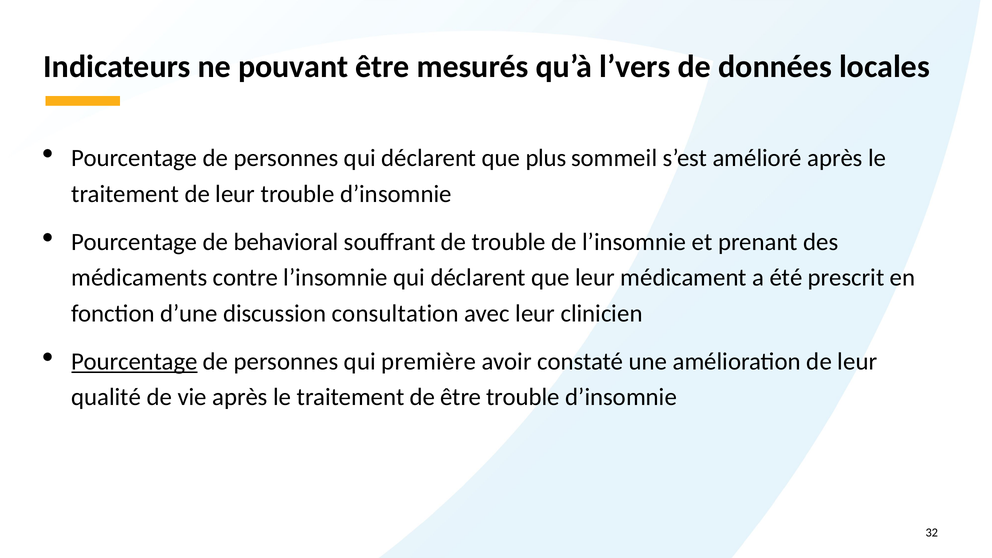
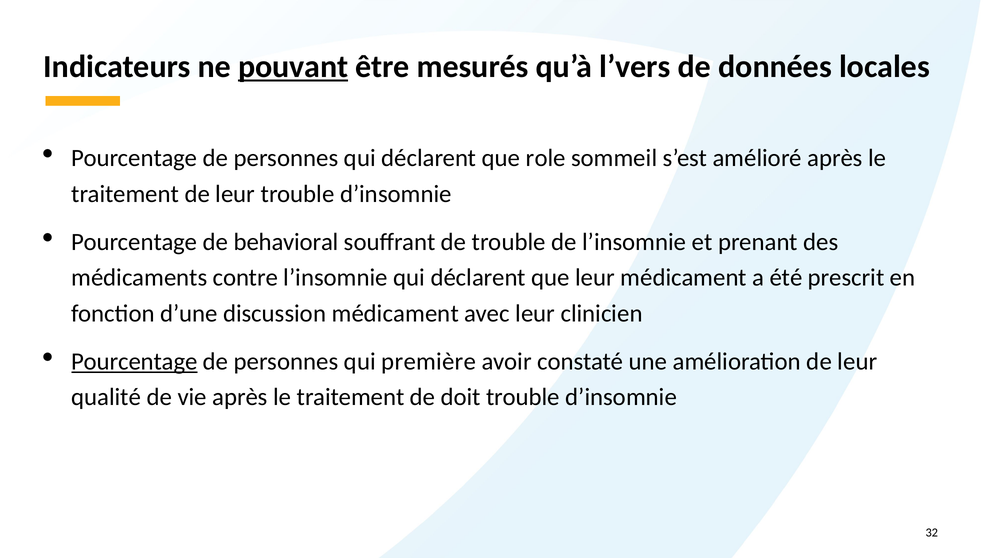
pouvant underline: none -> present (293, 67)
plus: plus -> role (546, 158)
discussion consultation: consultation -> médicament (395, 313)
de être: être -> doit (461, 397)
